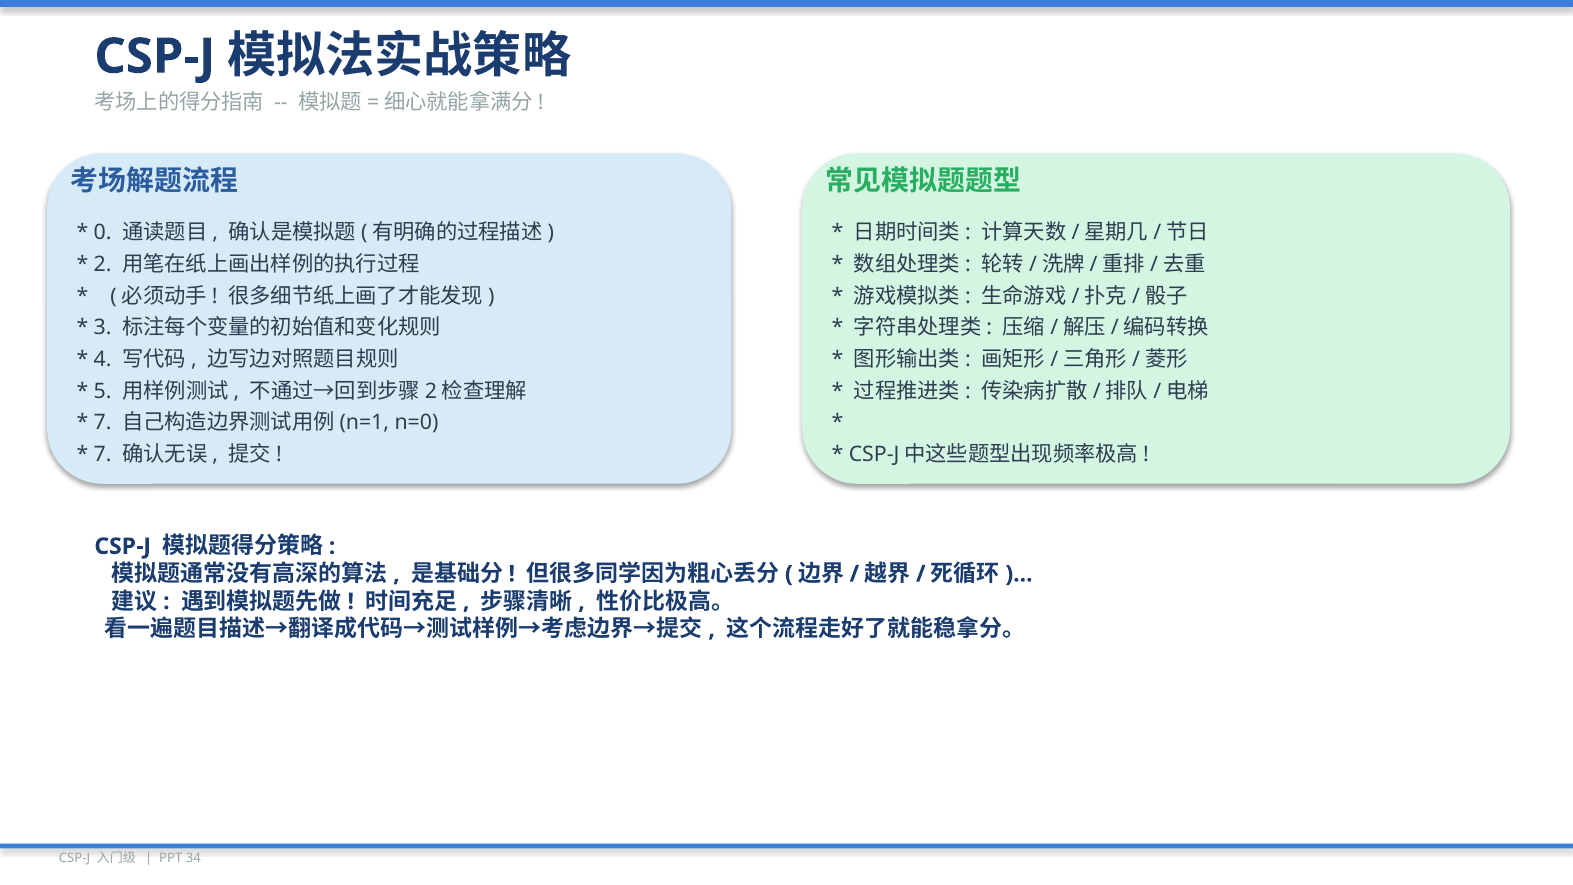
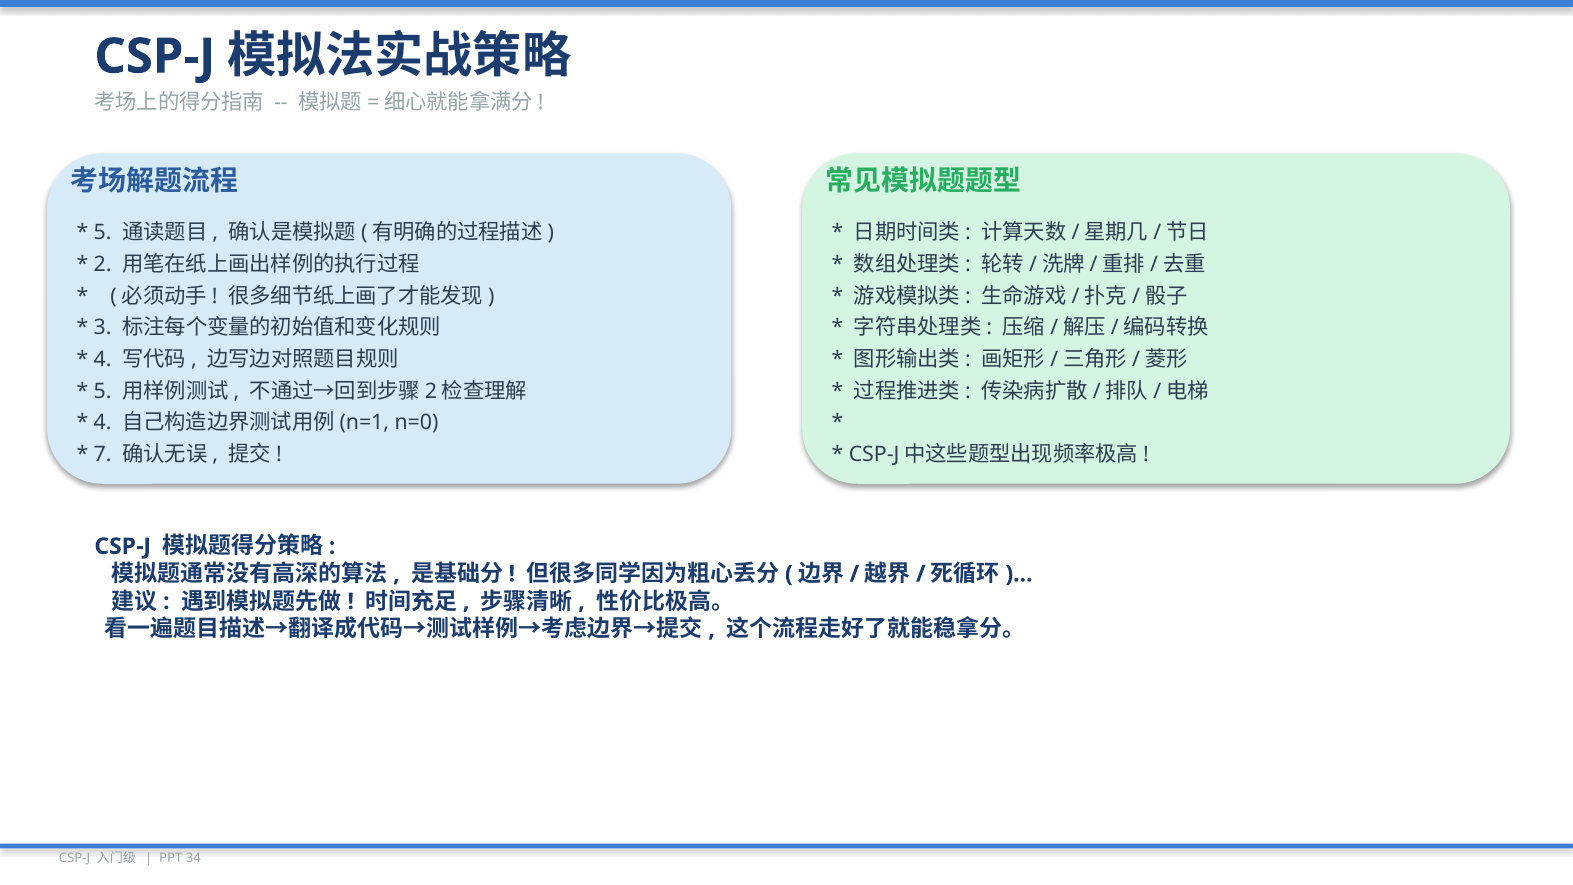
0: 0 -> 5 (103, 233)
7: 7 -> 4 (103, 423)
